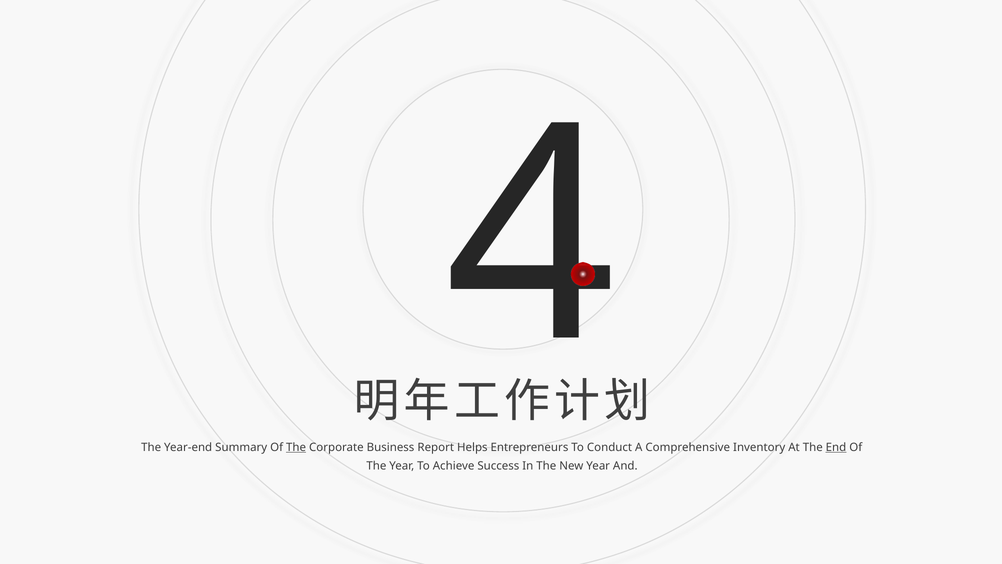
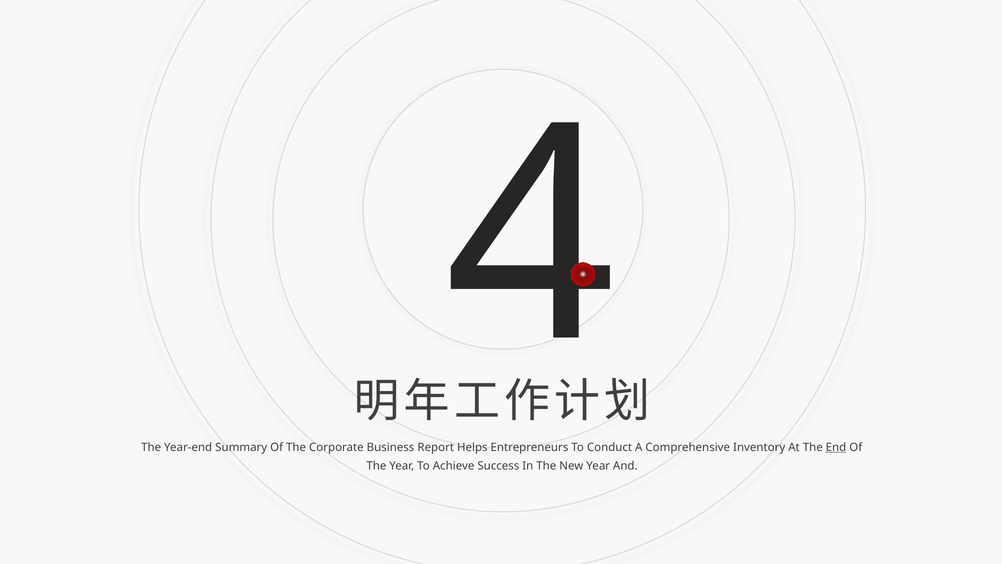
The underline: present -> none (296, 447)
